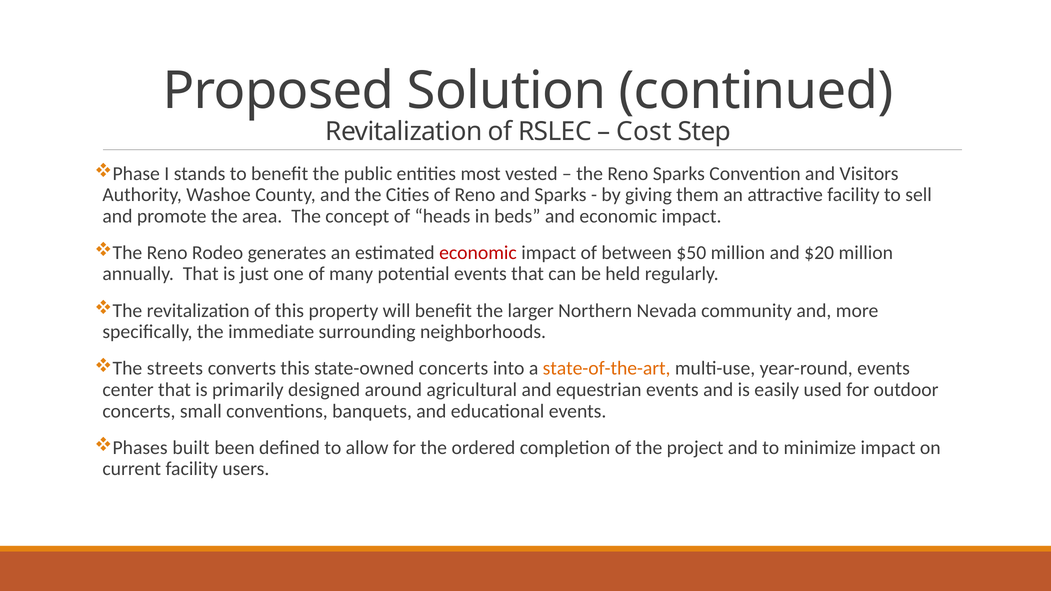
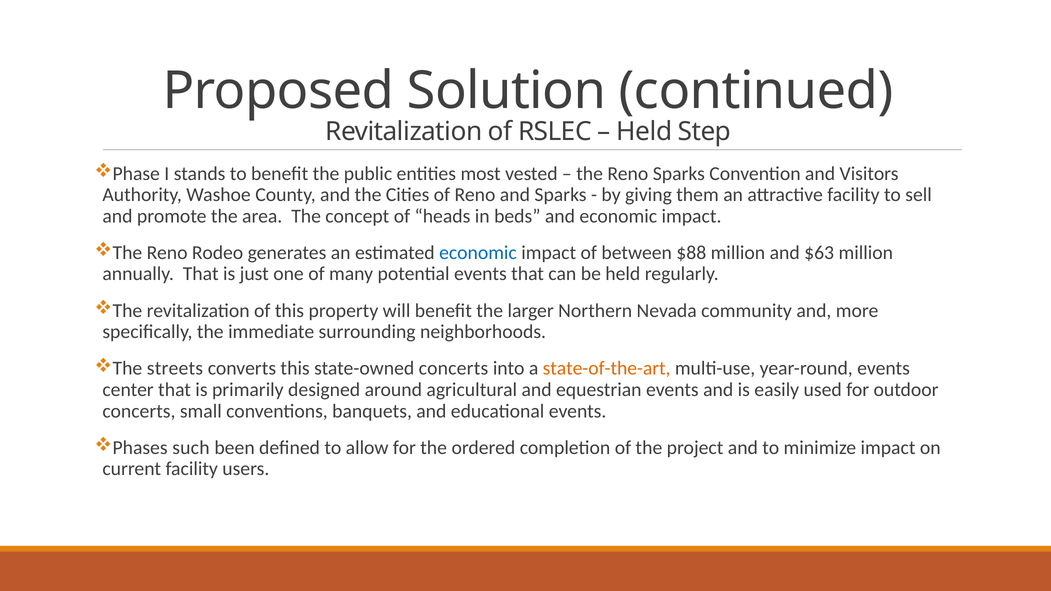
Cost: Cost -> Held (644, 132)
economic colour: red -> blue (478, 253)
$50: $50 -> $88 (691, 253)
$20: $20 -> $63 (819, 253)
built: built -> such (191, 448)
